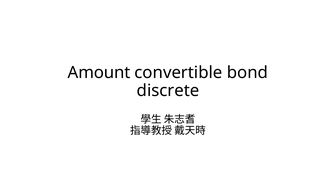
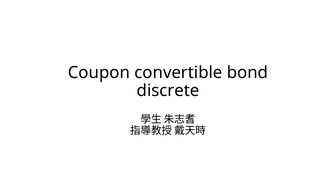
Amount: Amount -> Coupon (99, 72)
